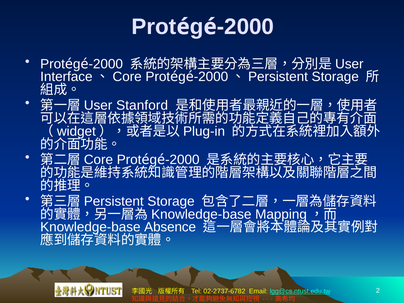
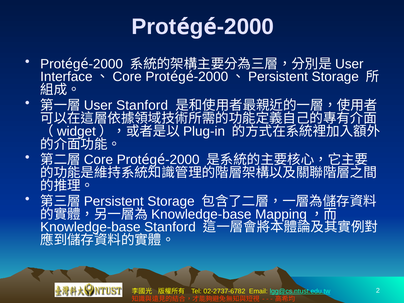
Absence: Absence -> Stanford (170, 227)
